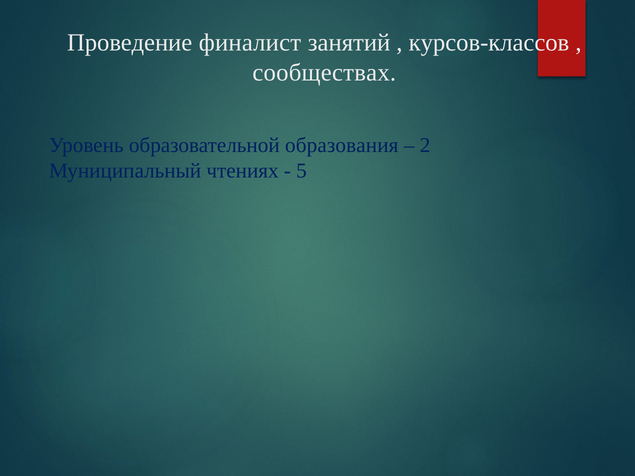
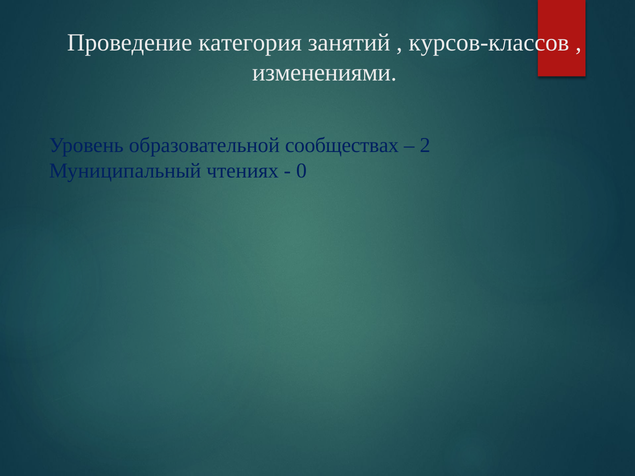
финалист: финалист -> категория (250, 43)
сообществах: сообществах -> изменениями (324, 72)
образования: образования -> сообществах (342, 145)
5: 5 -> 0 (301, 171)
